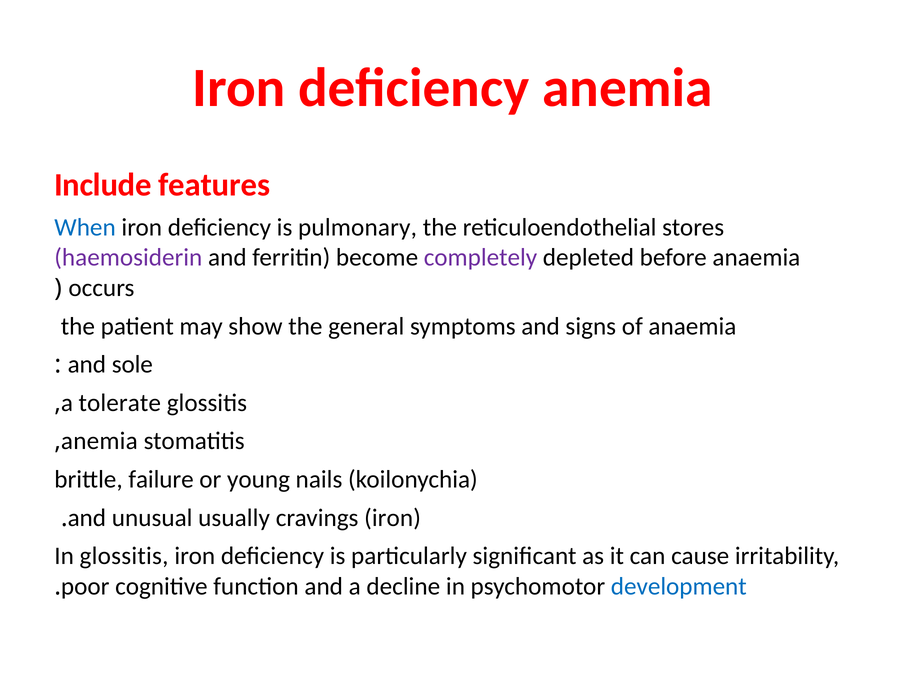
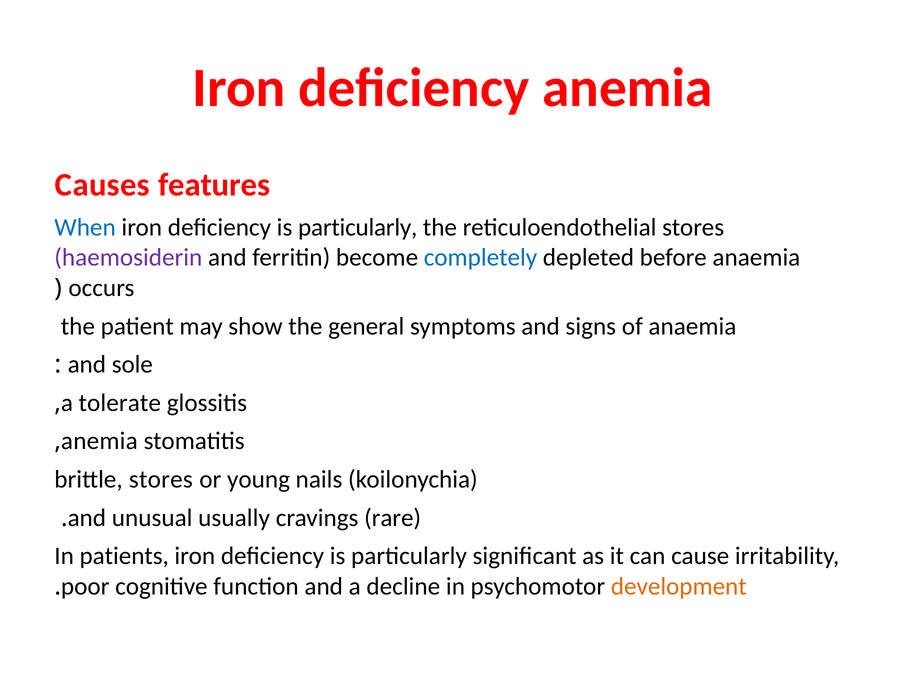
Include: Include -> Causes (102, 185)
pulmonary: pulmonary -> particularly (358, 227)
completely colour: purple -> blue (480, 257)
brittle failure: failure -> stores (161, 479)
cravings iron: iron -> rare (393, 517)
In glossitis: glossitis -> patients (124, 556)
development colour: blue -> orange (679, 586)
